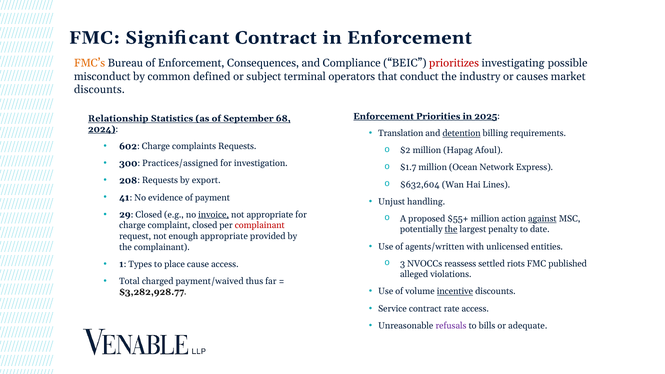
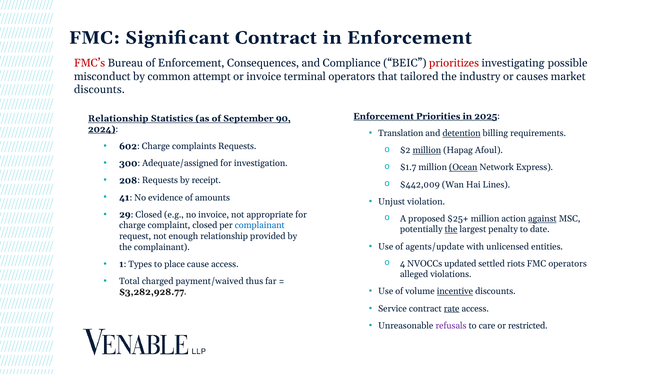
FMC’s colour: orange -> red (89, 63)
defined: defined -> attempt (212, 76)
or subject: subject -> invoice (264, 76)
conduct: conduct -> tailored (419, 76)
68: 68 -> 90 (283, 118)
million underline: none -> present (427, 150)
Practices/assigned: Practices/assigned -> Adequate/assigned (180, 163)
Ocean underline: none -> present (463, 168)
export: export -> receipt (206, 181)
$632,604: $632,604 -> $442,009 (420, 185)
payment: payment -> amounts (212, 198)
handling: handling -> violation (426, 202)
invoice underline: present -> none (214, 215)
$55+: $55+ -> $25+ (458, 219)
complainant colour: red -> blue (260, 225)
enough appropriate: appropriate -> relationship (224, 236)
agents/written: agents/written -> agents/update (435, 247)
3: 3 -> 4 (403, 264)
reassess: reassess -> updated (460, 264)
FMC published: published -> operators (568, 264)
rate underline: none -> present (452, 309)
bills: bills -> care (487, 326)
adequate: adequate -> restricted (528, 326)
